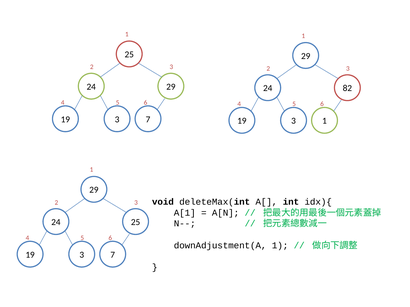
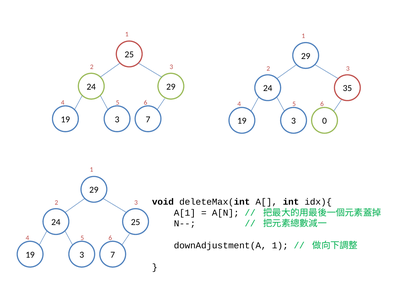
82: 82 -> 35 (347, 88)
3 1: 1 -> 0 (325, 121)
